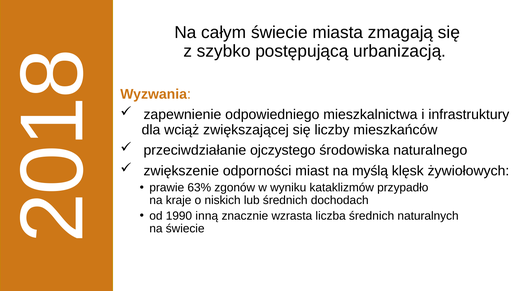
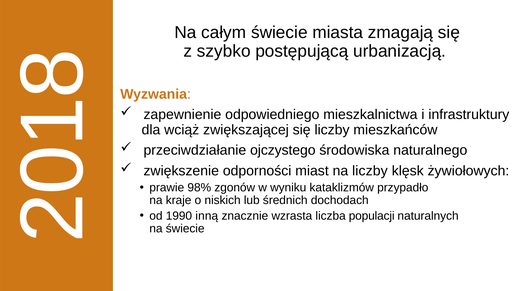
na myślą: myślą -> liczby (370, 171)
63%: 63% -> 98% (199, 187)
liczba średnich: średnich -> populacji (372, 216)
